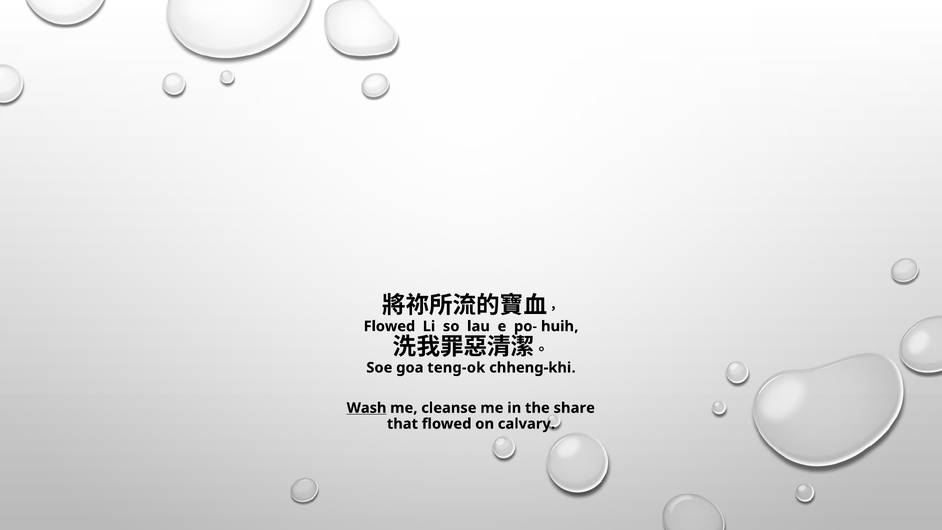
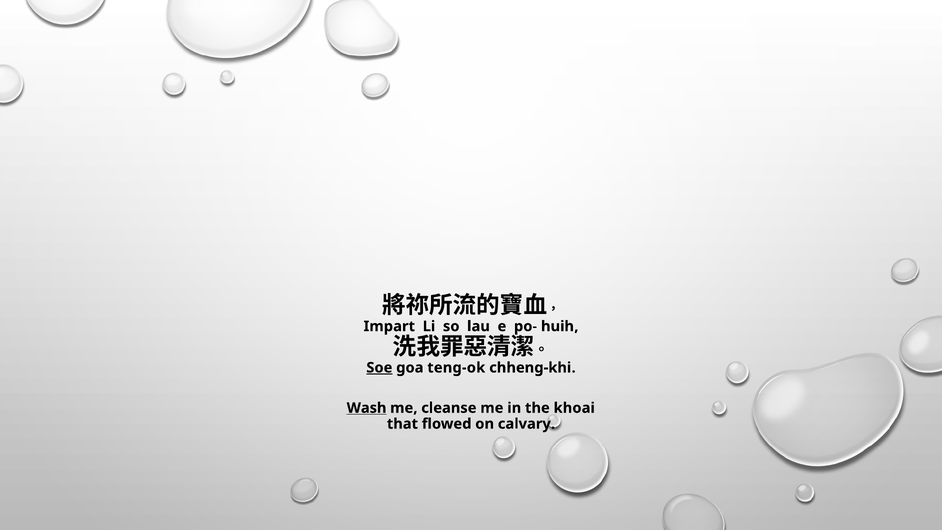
Flowed: Flowed -> Impart (389, 326)
Soe underline: none -> present (379, 368)
share: share -> khoai (574, 408)
